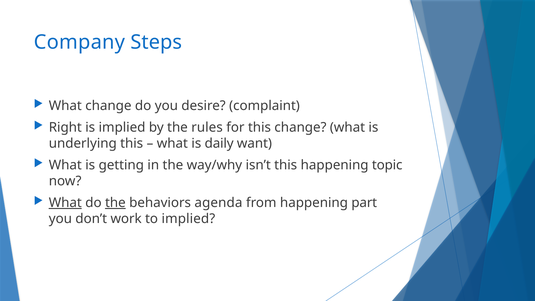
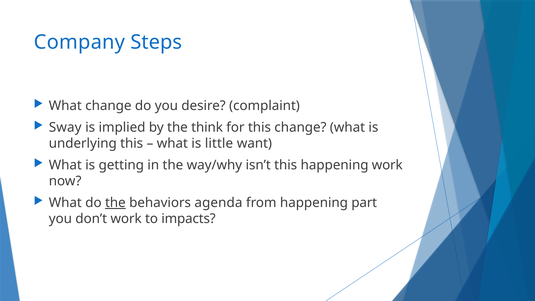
Right: Right -> Sway (65, 127)
rules: rules -> think (207, 127)
daily: daily -> little (219, 143)
happening topic: topic -> work (387, 165)
What underline: present -> none (65, 203)
to implied: implied -> impacts (188, 219)
